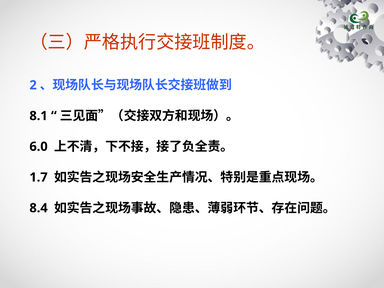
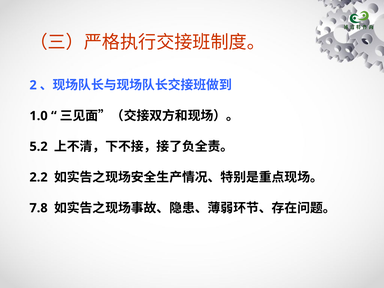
8.1: 8.1 -> 1.0 (39, 116)
6.0: 6.0 -> 5.2 (39, 147)
1.7: 1.7 -> 2.2 (39, 177)
8.4: 8.4 -> 7.8 (39, 208)
